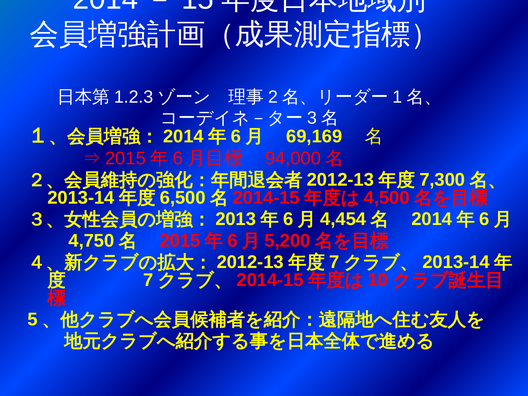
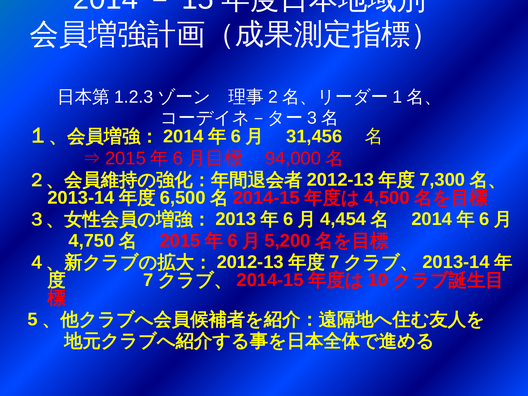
69,169: 69,169 -> 31,456 (314, 136)
